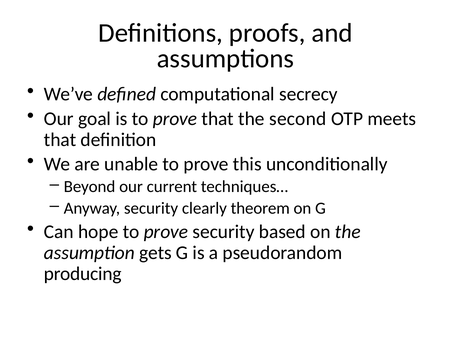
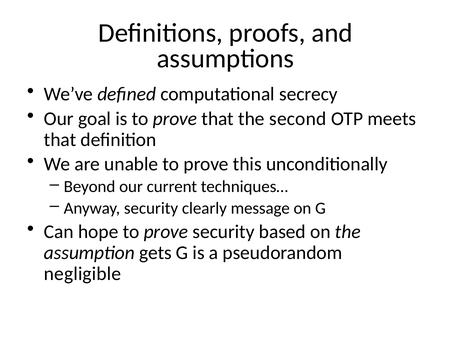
theorem: theorem -> message (260, 208)
producing: producing -> negligible (83, 274)
